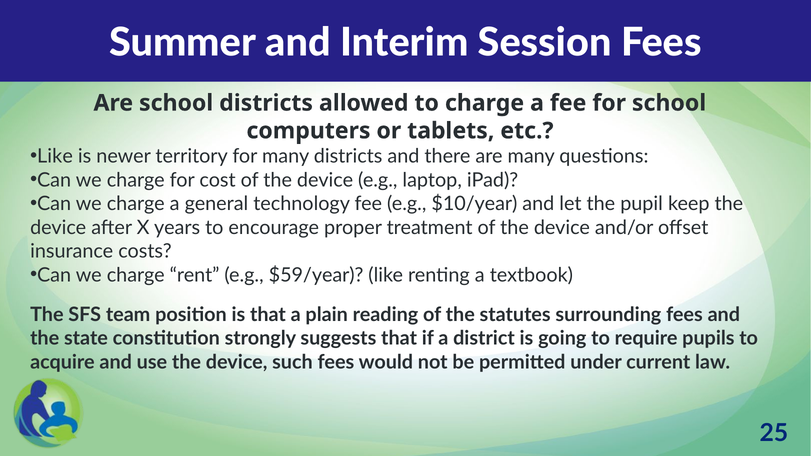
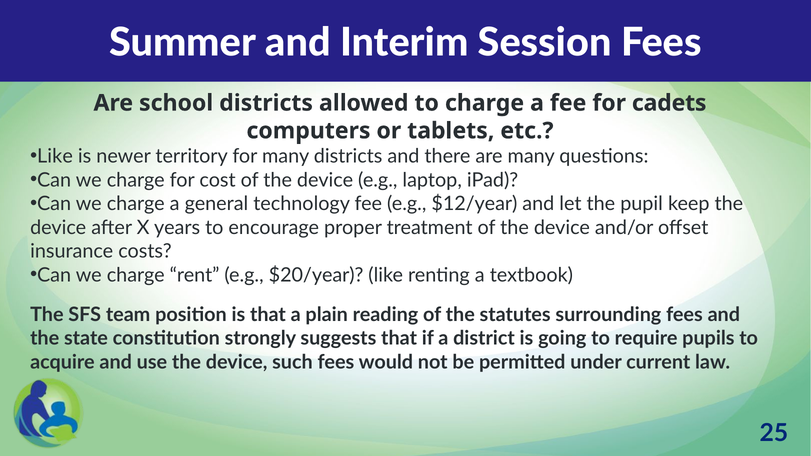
for school: school -> cadets (669, 103)
$10/year: $10/year -> $12/year (474, 204)
$59/year: $59/year -> $20/year (316, 275)
